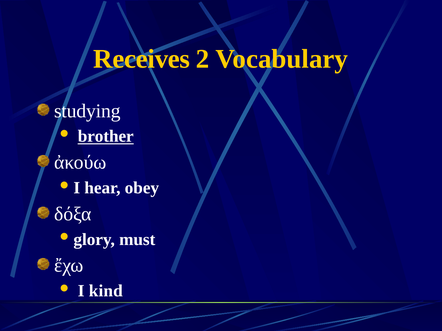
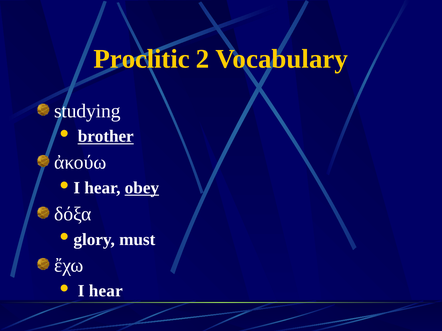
Receives: Receives -> Proclitic (142, 59)
obey underline: none -> present (142, 188)
I kind: kind -> hear (106, 291)
